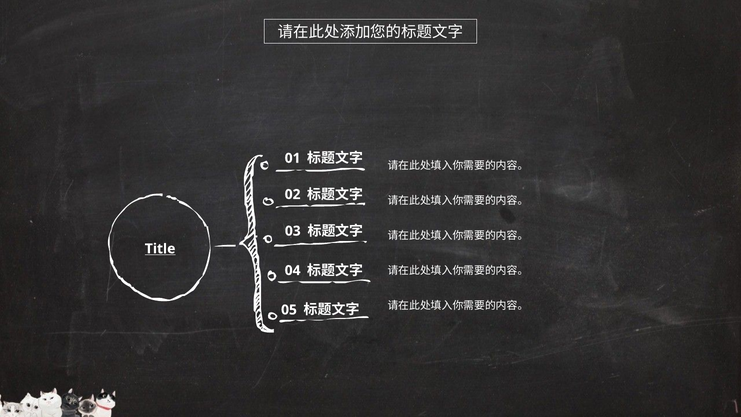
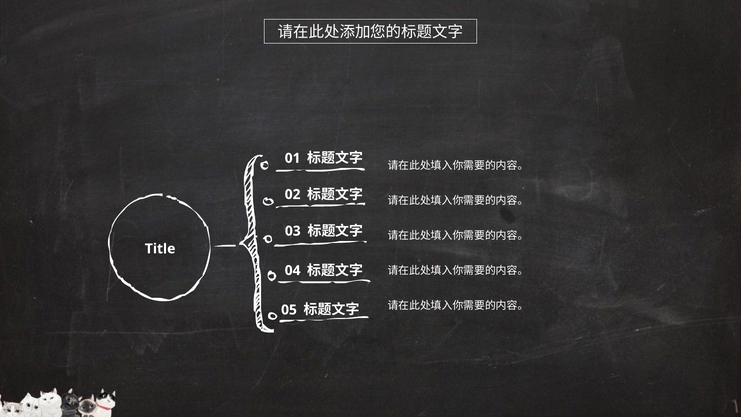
Title underline: present -> none (160, 249)
